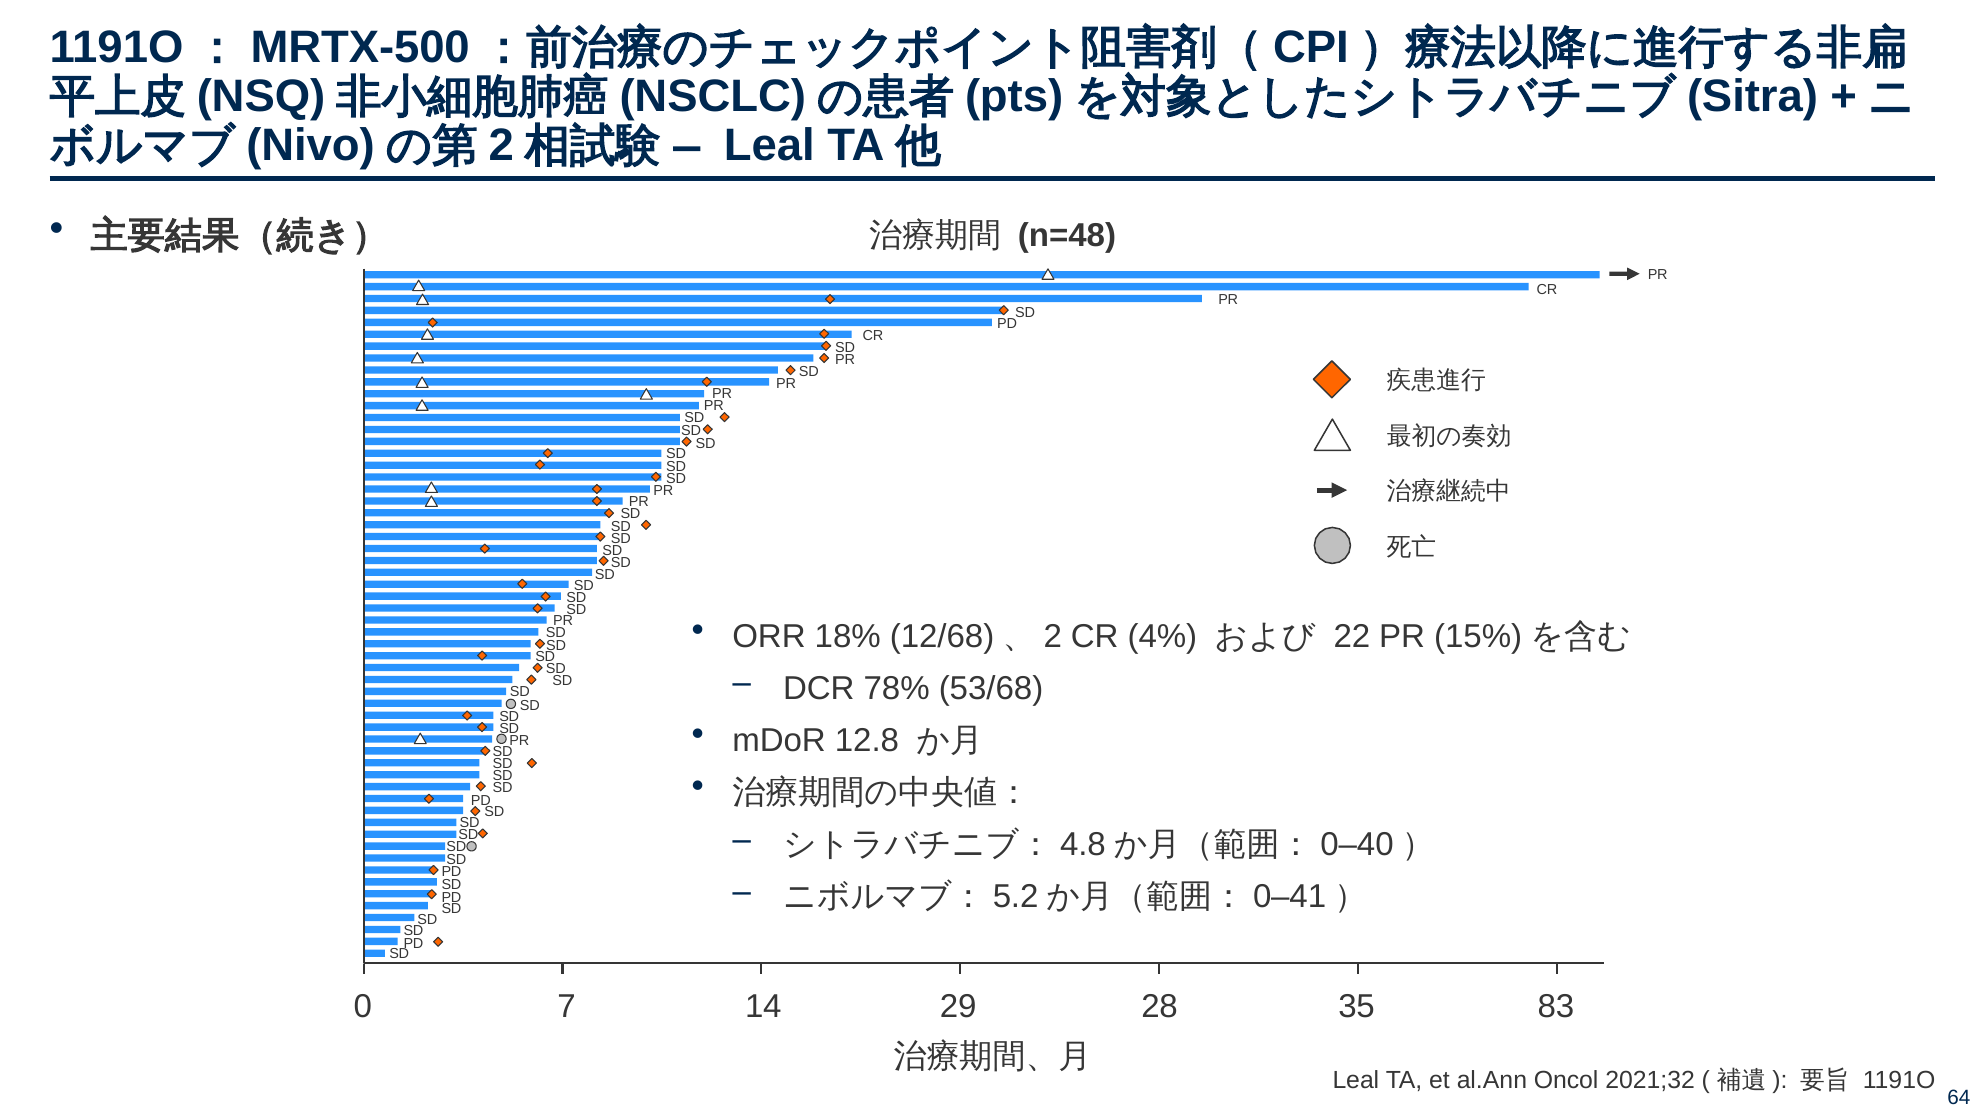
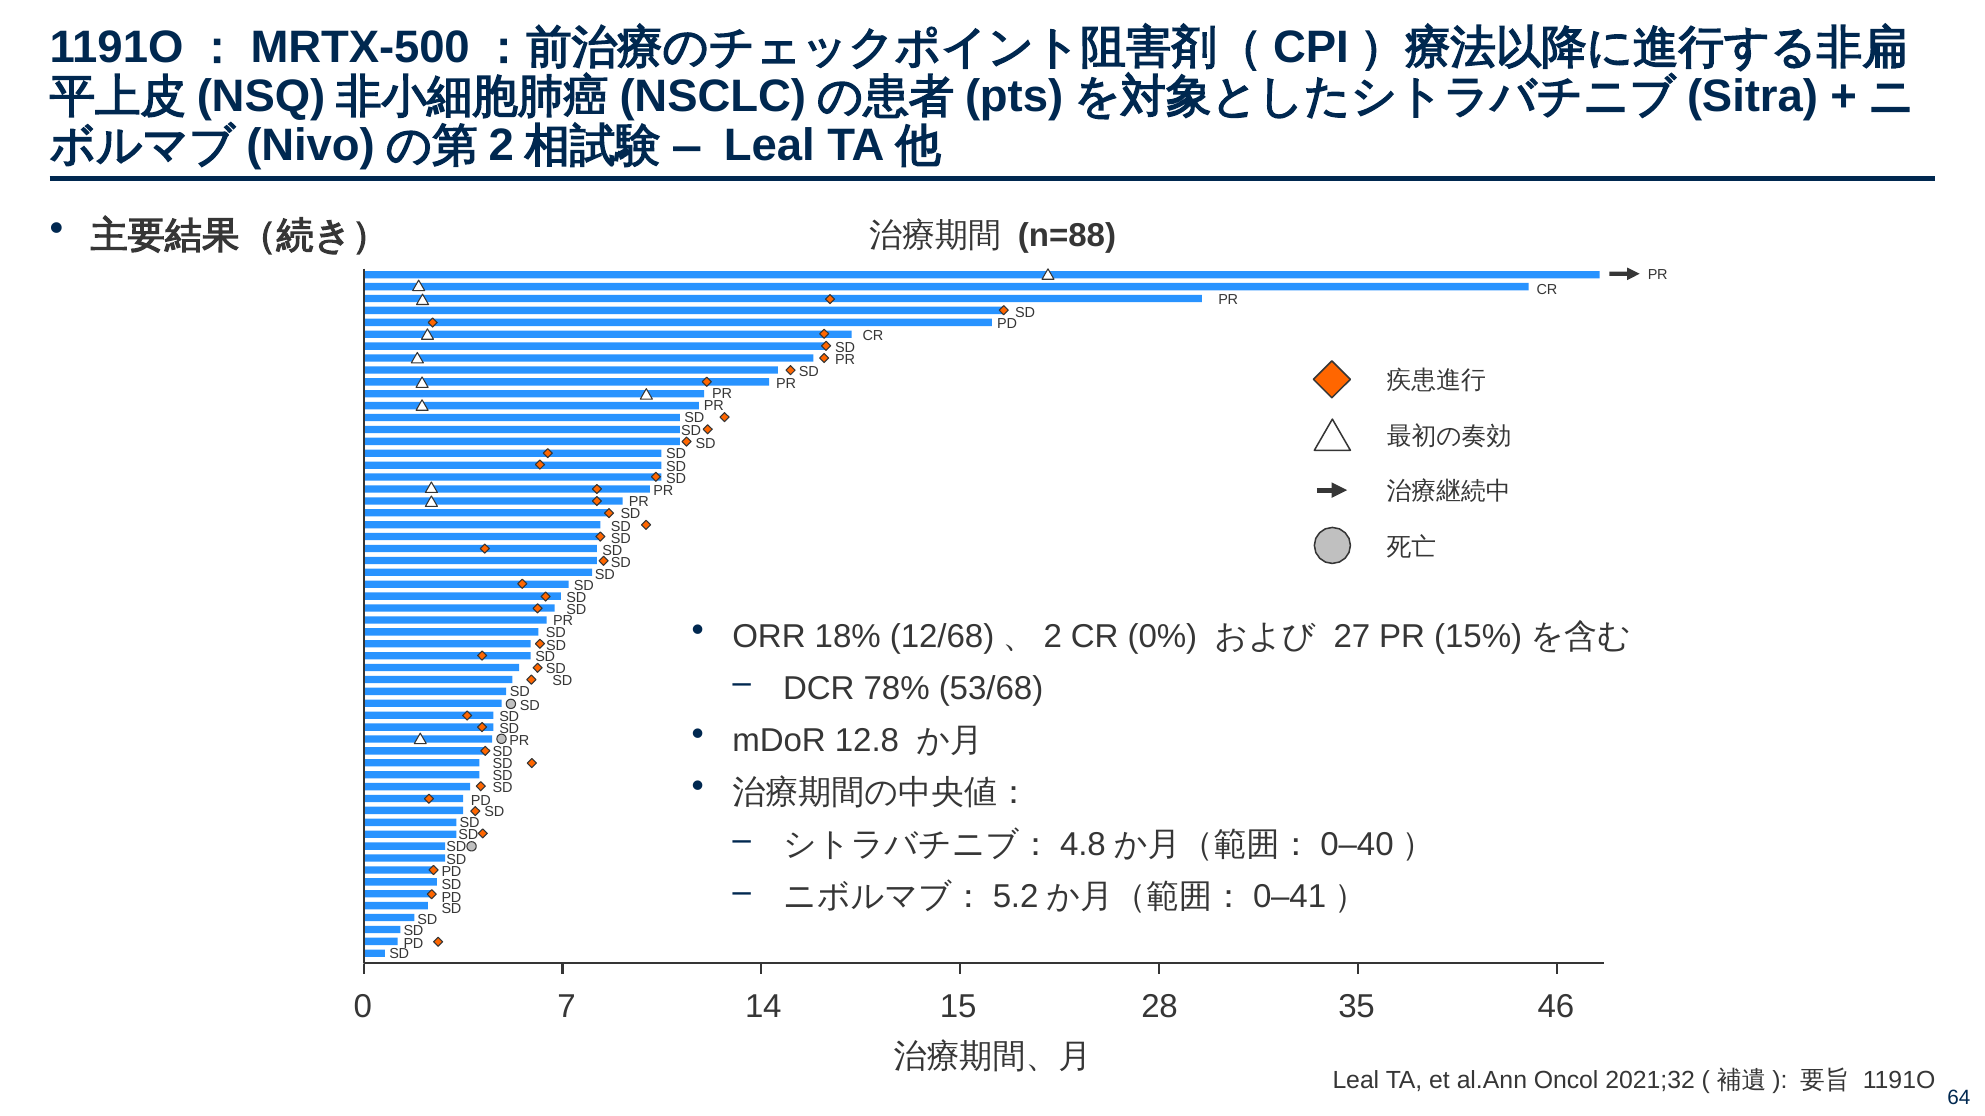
n=48: n=48 -> n=88 (1067, 236)
4%: 4% -> 0% (1162, 637)
22: 22 -> 27 (1352, 637)
29: 29 -> 15 (958, 1007)
83: 83 -> 46 (1556, 1007)
